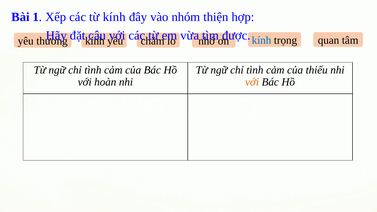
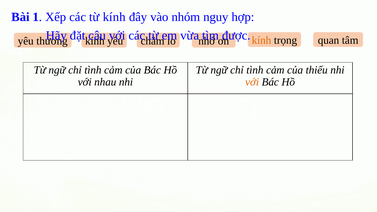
thiện: thiện -> nguy (216, 17)
kính colour: blue -> orange (261, 40)
hoàn: hoàn -> nhau (105, 82)
